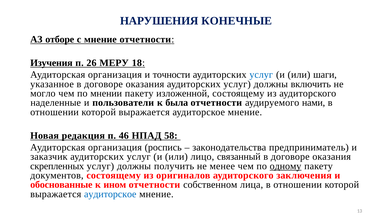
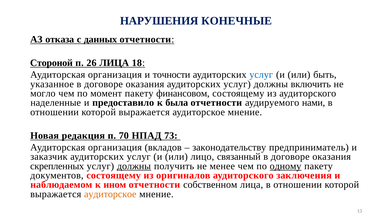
отборе: отборе -> отказа (60, 39)
с мнение: мнение -> данных (100, 39)
Изучения: Изучения -> Стороной (51, 63)
26 МЕРУ: МЕРУ -> ЛИЦА (114, 63)
шаги: шаги -> быть (325, 75)
мнении: мнении -> момент (106, 93)
изложенной: изложенной -> финансовом (183, 93)
пользователи: пользователи -> предоставило (123, 102)
46: 46 -> 70 (124, 135)
58: 58 -> 73 (171, 135)
роспись: роспись -> вкладов (163, 147)
законодательства: законодательства -> законодательству (229, 147)
должны underline: none -> present (134, 166)
обоснованные: обоснованные -> наблюдаемом (61, 184)
аудиторское colour: blue -> orange (110, 194)
